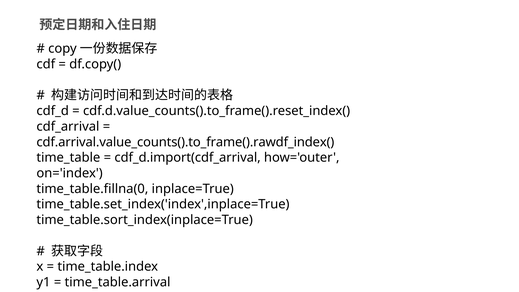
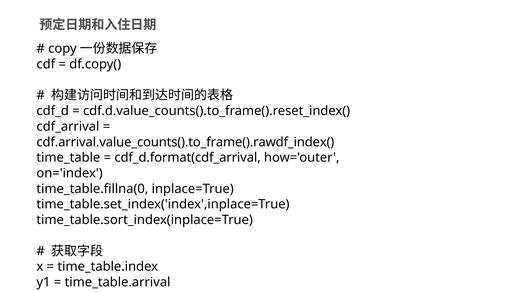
cdf_d.import(cdf_arrival: cdf_d.import(cdf_arrival -> cdf_d.format(cdf_arrival (188, 158)
